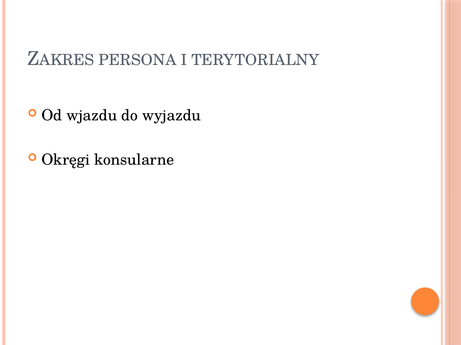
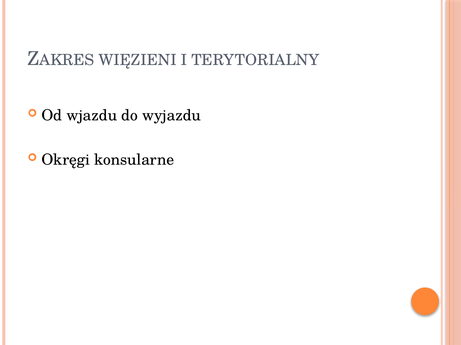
PERSONA: PERSONA -> WIĘZIENI (137, 60)
